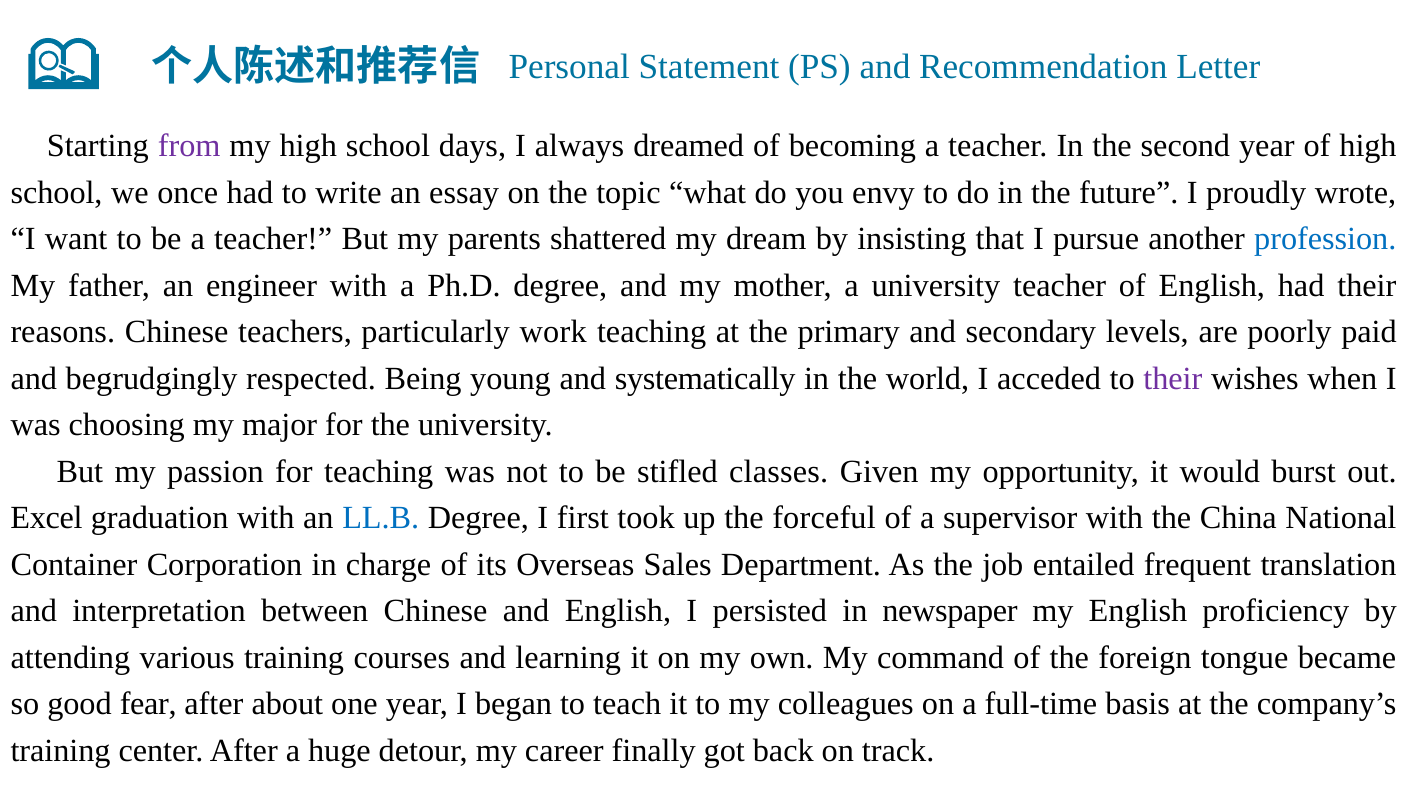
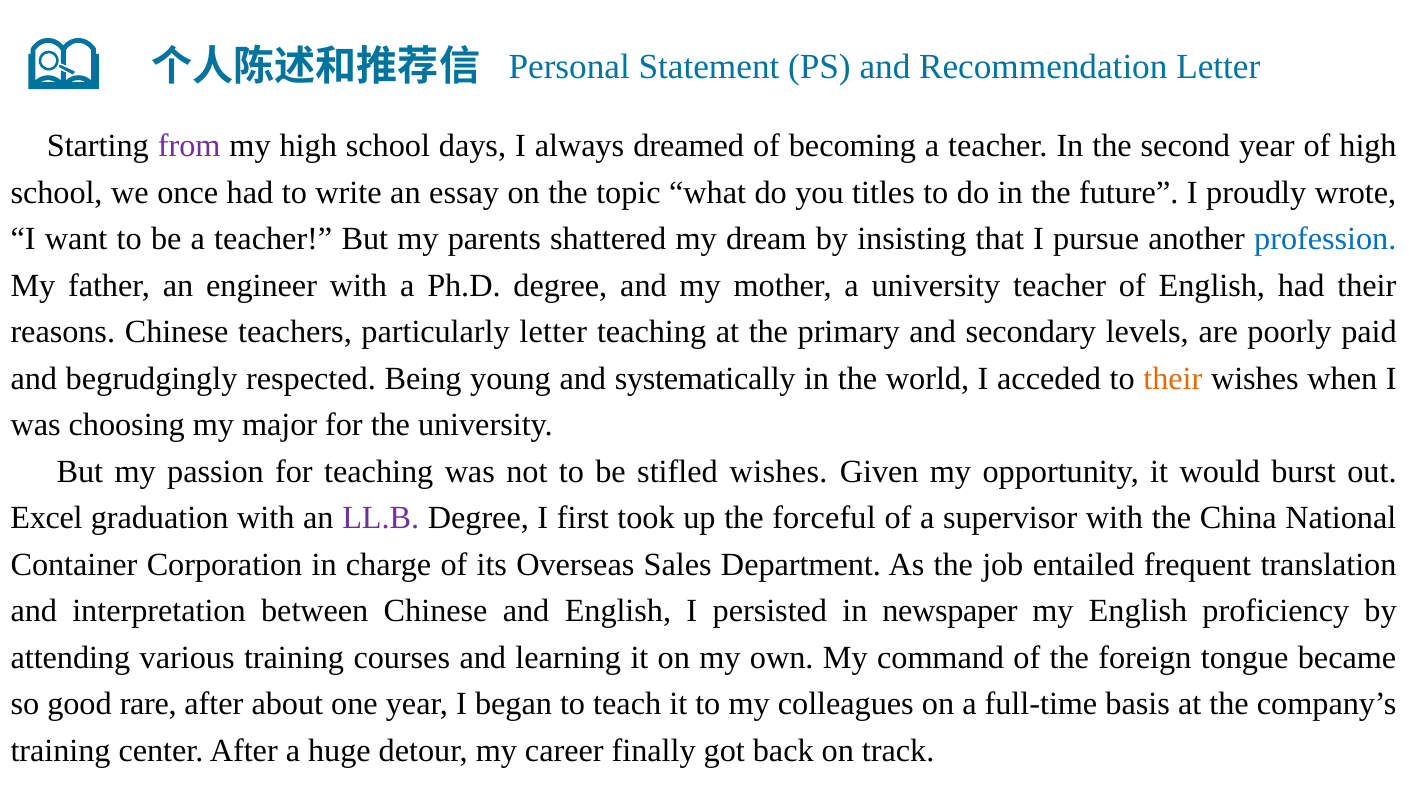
envy: envy -> titles (884, 192)
particularly work: work -> letter (553, 332)
their colour: purple -> orange (1173, 378)
stifled classes: classes -> wishes (779, 471)
LL.B colour: blue -> purple (381, 518)
fear: fear -> rare (148, 704)
